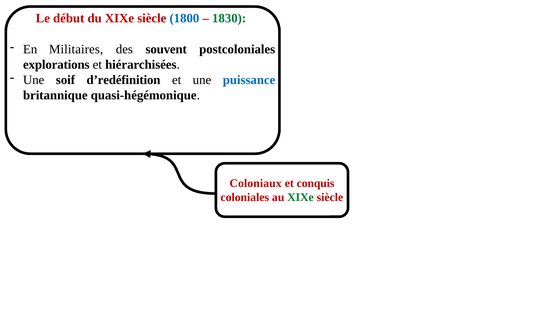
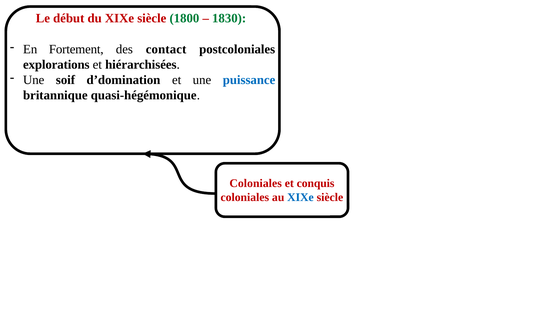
1800 colour: blue -> green (184, 18)
Militaires: Militaires -> Fortement (76, 49)
souvent: souvent -> contact (166, 49)
d’redéfinition: d’redéfinition -> d’domination (123, 80)
Coloniaux: Coloniaux -> Coloniales (256, 183)
XIXe colour: green -> blue (300, 197)
